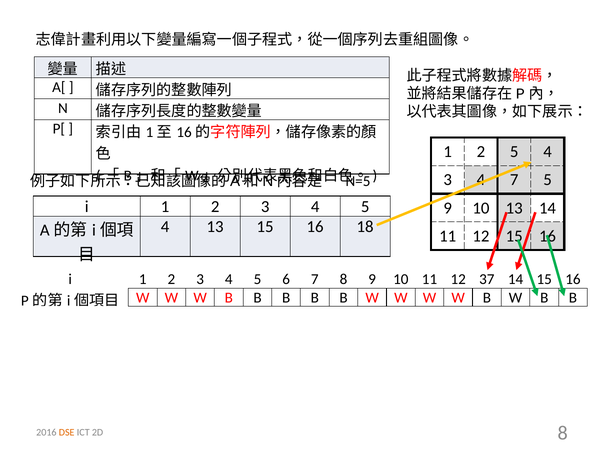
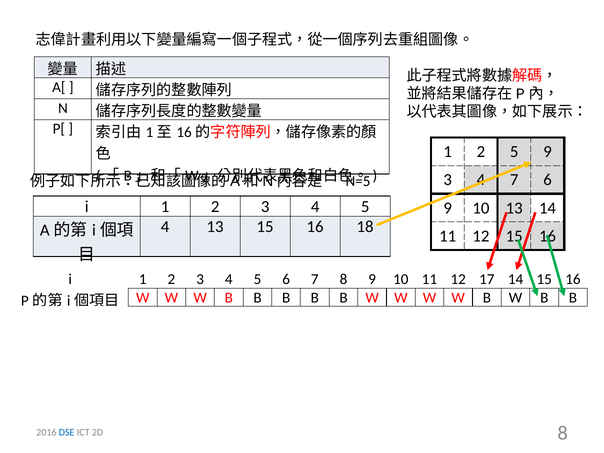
5 4: 4 -> 9 (548, 152)
5: 5 -> 6 (548, 180)
37: 37 -> 17 (487, 280)
DSE colour: orange -> blue (67, 433)
